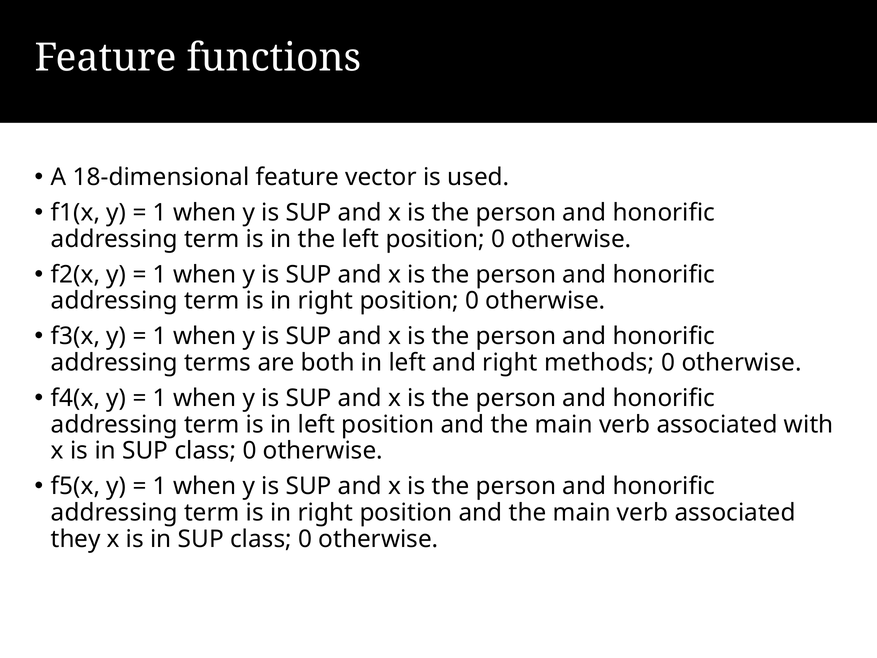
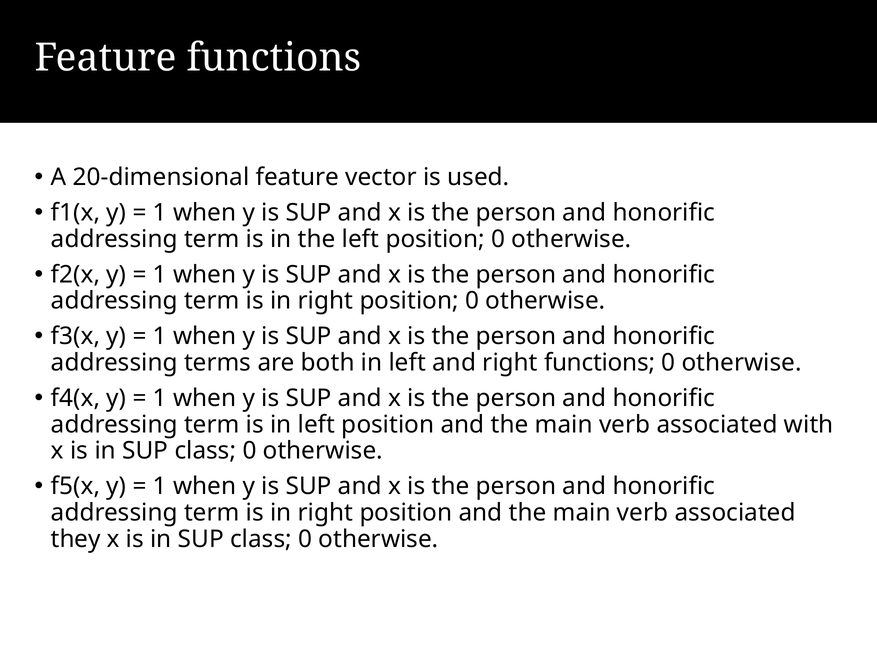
18-dimensional: 18-dimensional -> 20-dimensional (161, 177)
right methods: methods -> functions (600, 363)
